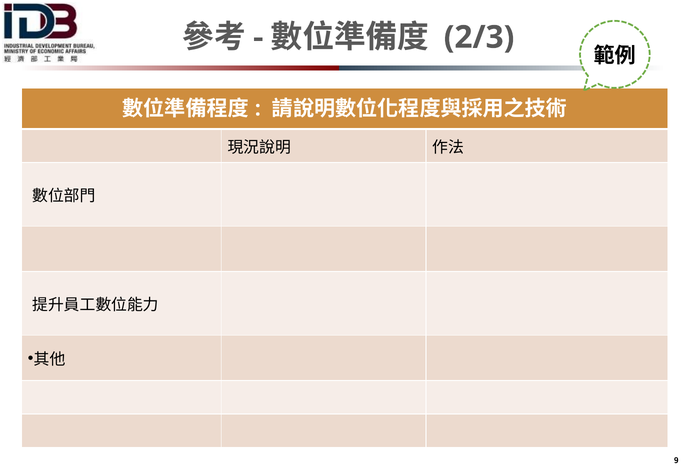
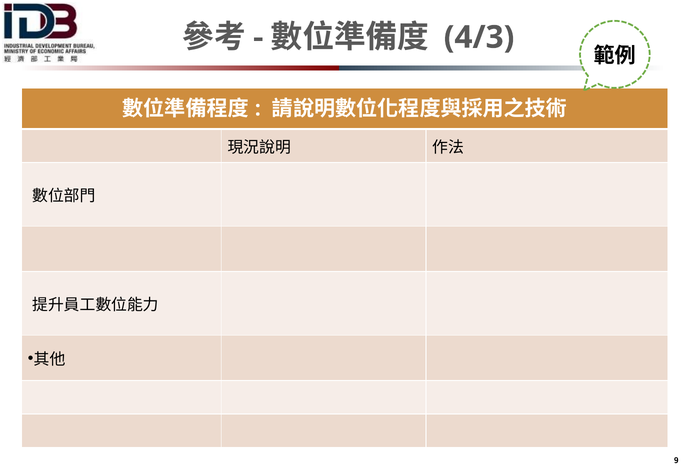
2/3: 2/3 -> 4/3 (479, 37)
